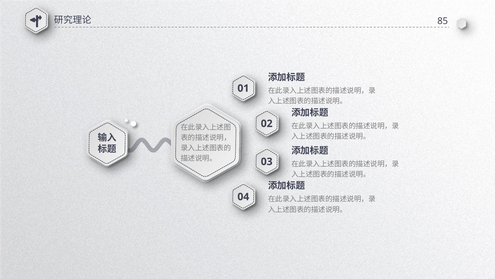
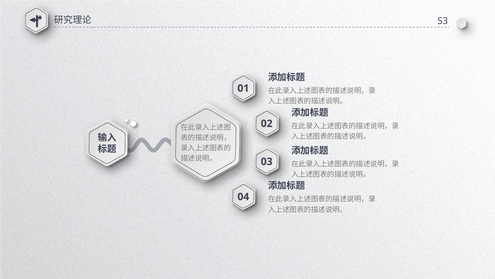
85: 85 -> 53 (443, 21)
